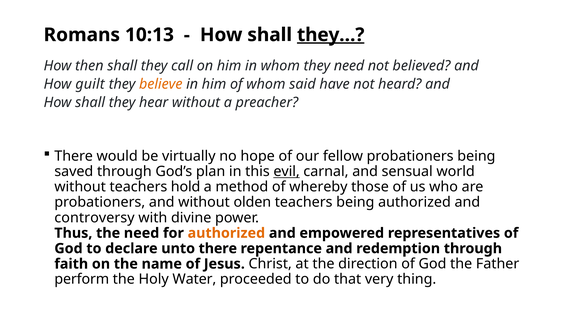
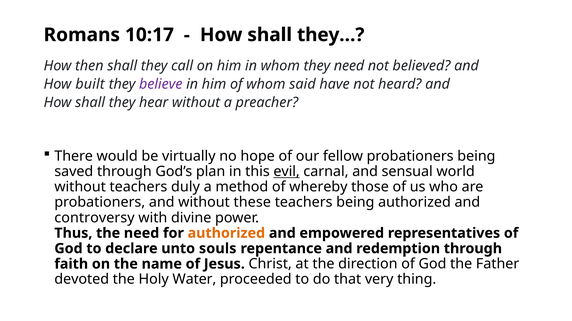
10:13: 10:13 -> 10:17 (149, 35)
they… underline: present -> none (331, 35)
guilt: guilt -> built (90, 84)
believe colour: orange -> purple (161, 84)
hold: hold -> duly (185, 187)
olden: olden -> these (252, 203)
unto there: there -> souls (218, 249)
perform: perform -> devoted (82, 280)
